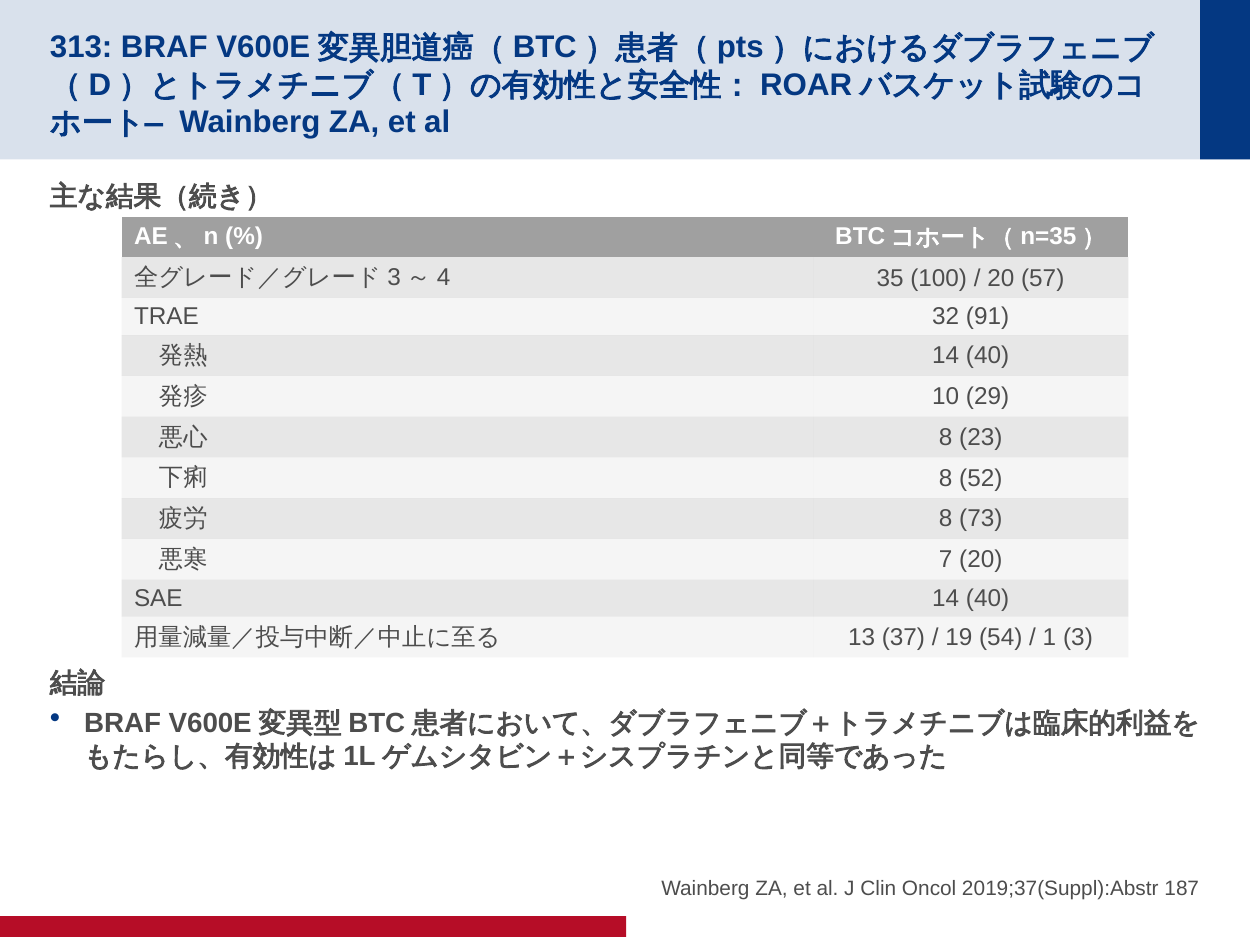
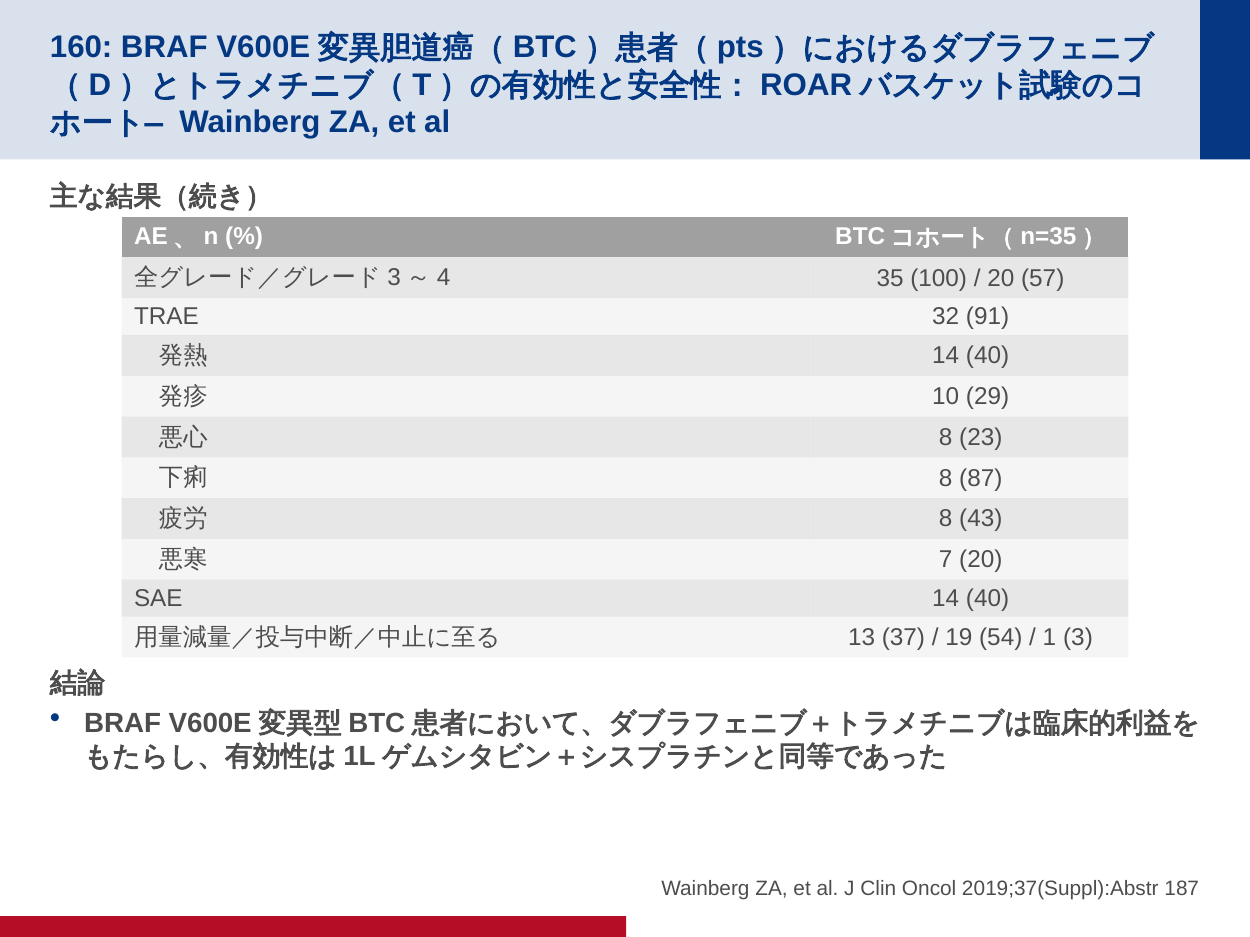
313: 313 -> 160 (81, 48)
52: 52 -> 87 (981, 478)
73: 73 -> 43 (981, 519)
